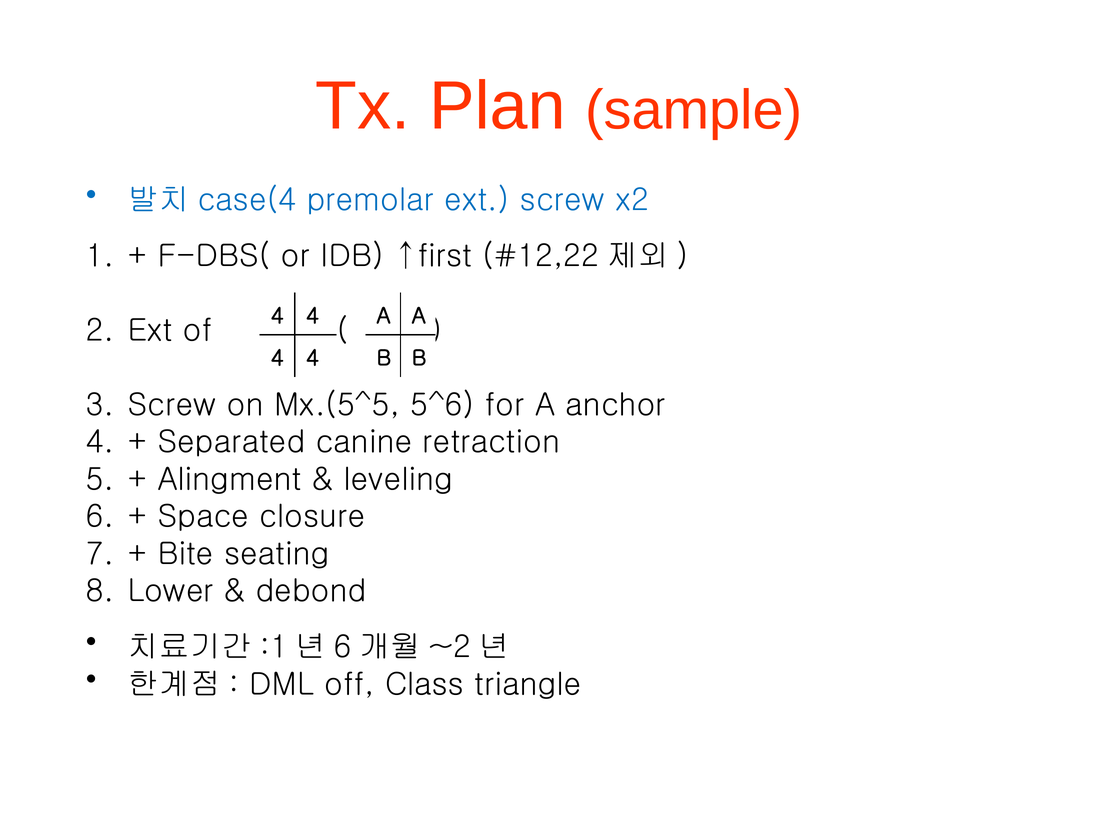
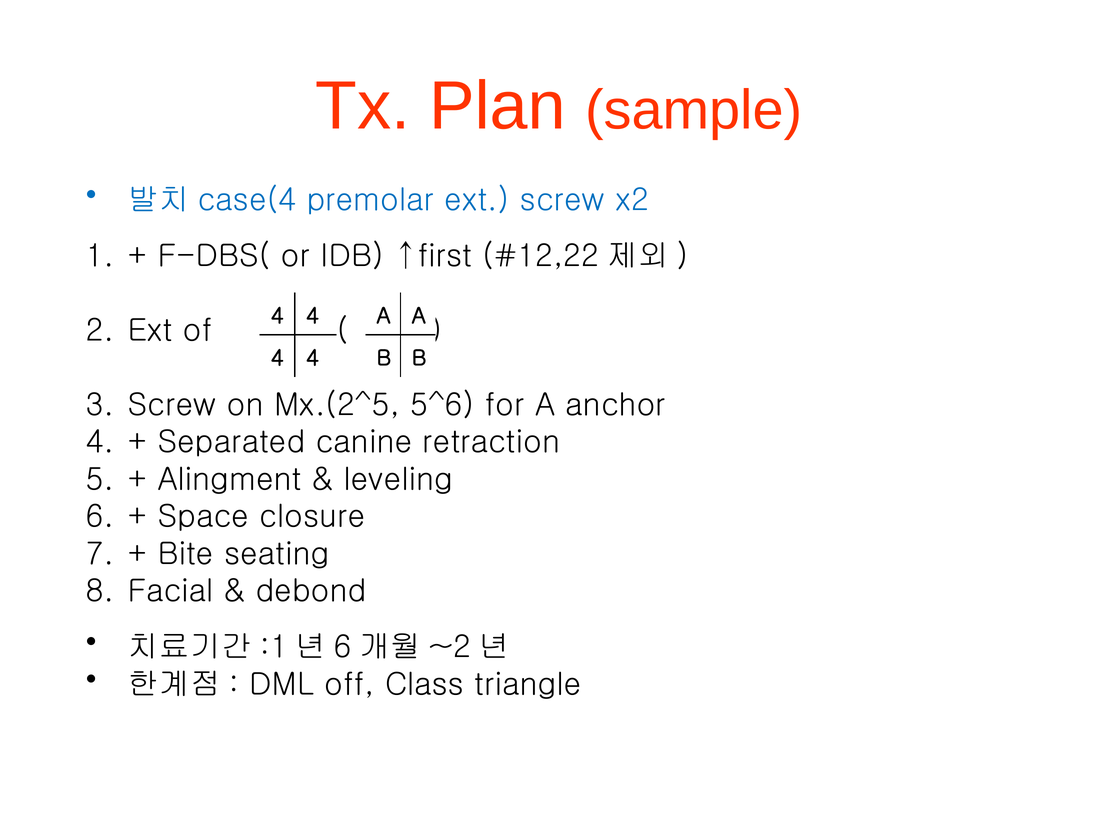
Mx.(5^5: Mx.(5^5 -> Mx.(2^5 (337, 405)
Lower: Lower -> Facial (171, 592)
